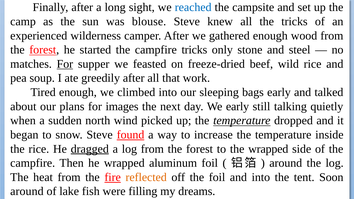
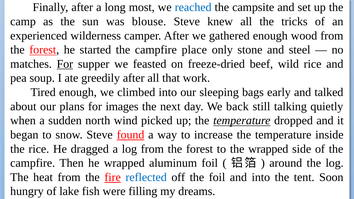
sight: sight -> most (142, 7)
campfire tricks: tricks -> place (194, 50)
We early: early -> back (237, 106)
dragged underline: present -> none (90, 149)
reflected colour: orange -> blue (146, 177)
around: around -> hungry (27, 191)
